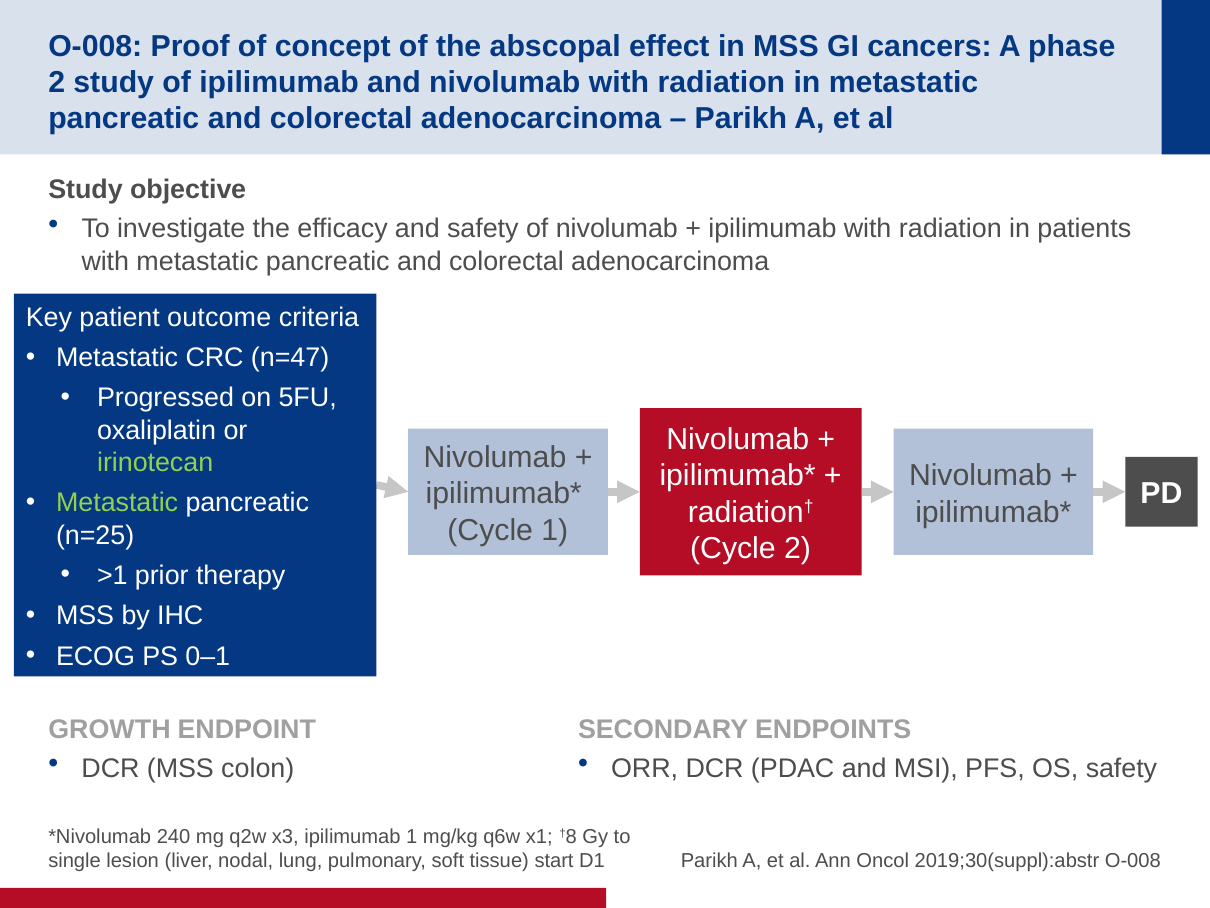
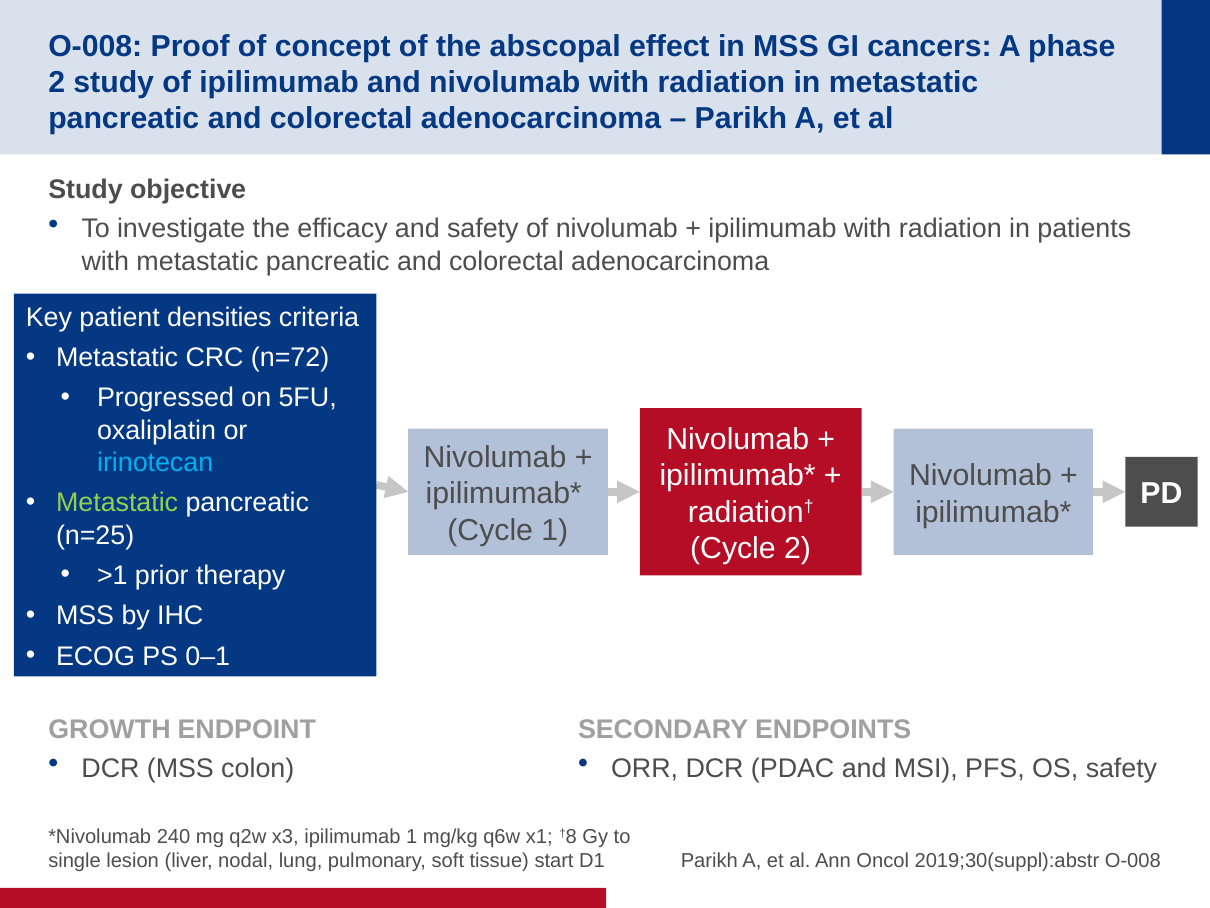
outcome: outcome -> densities (219, 317)
n=47: n=47 -> n=72 (290, 358)
irinotecan colour: light green -> light blue (155, 462)
